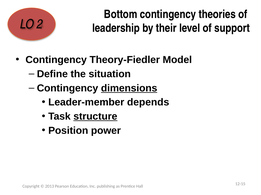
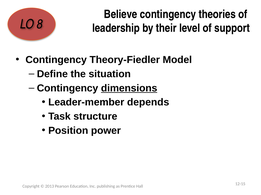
Bottom: Bottom -> Believe (121, 14)
2: 2 -> 8 (40, 24)
structure underline: present -> none (95, 117)
